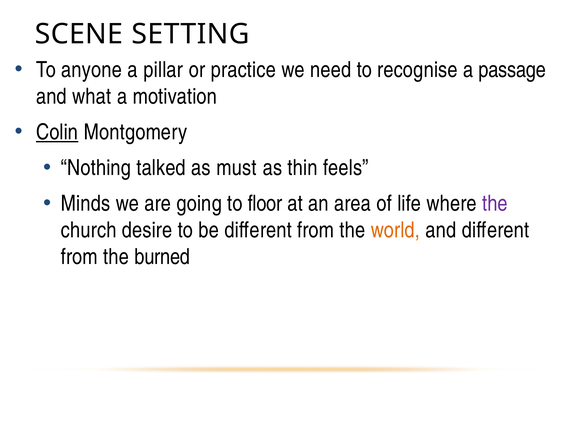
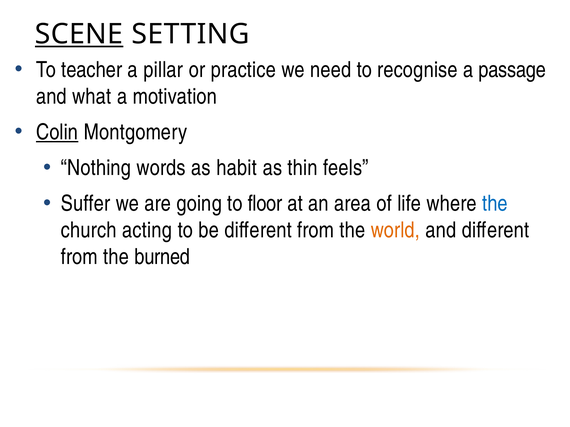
SCENE underline: none -> present (79, 34)
anyone: anyone -> teacher (92, 70)
talked: talked -> words (161, 168)
must: must -> habit (237, 168)
Minds: Minds -> Suffer (86, 204)
the colour: purple -> blue (495, 204)
desire: desire -> acting (147, 231)
